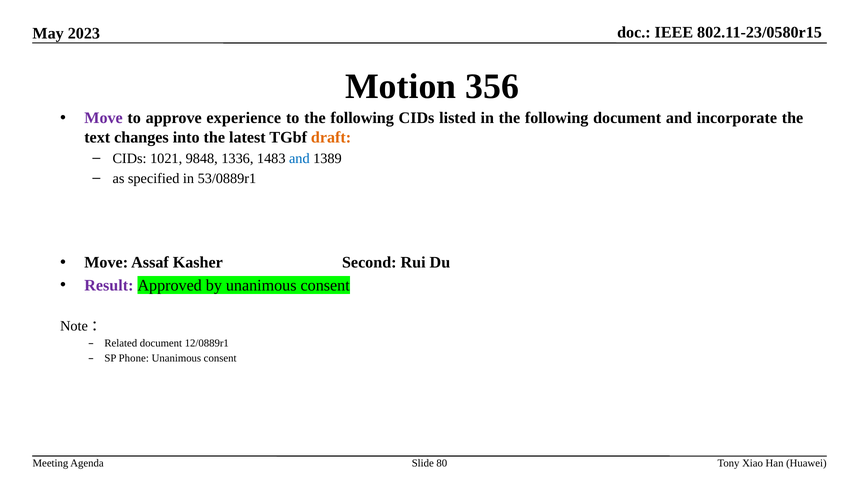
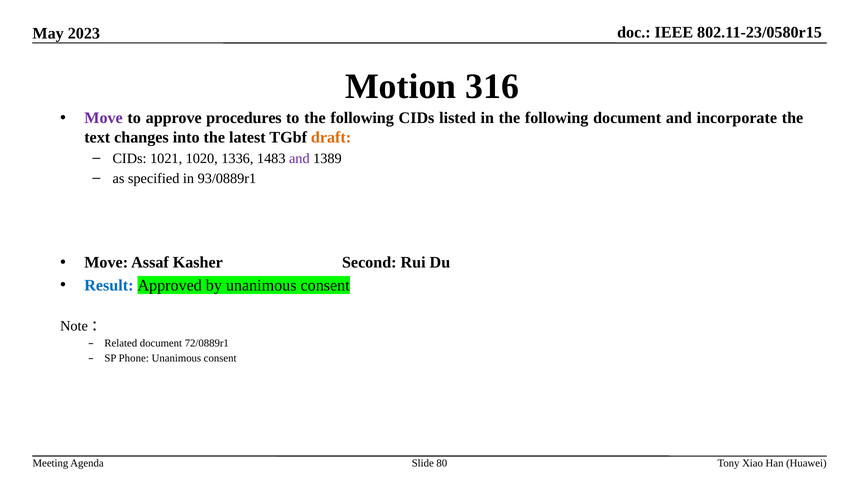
356: 356 -> 316 (492, 86)
experience: experience -> procedures (244, 118)
9848: 9848 -> 1020 (202, 158)
and colour: blue -> purple (299, 158)
53/0889r1: 53/0889r1 -> 93/0889r1 (227, 179)
Result colour: purple -> blue (109, 285)
12/0889r1: 12/0889r1 -> 72/0889r1 (207, 343)
